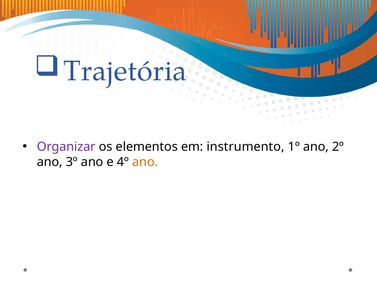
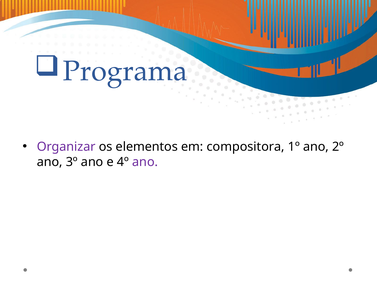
Trajetória: Trajetória -> Programa (125, 71)
instrumento: instrumento -> compositora (246, 147)
ano colour: orange -> purple (145, 162)
